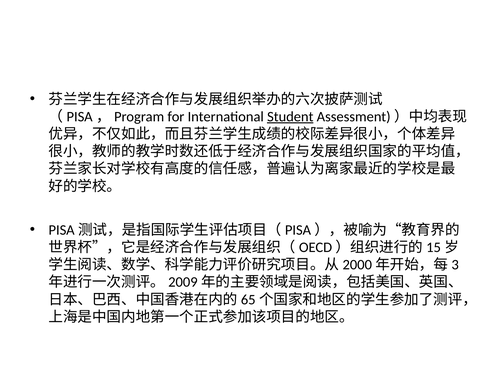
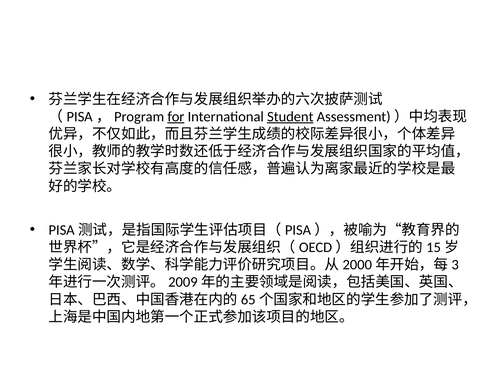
for underline: none -> present (176, 117)
